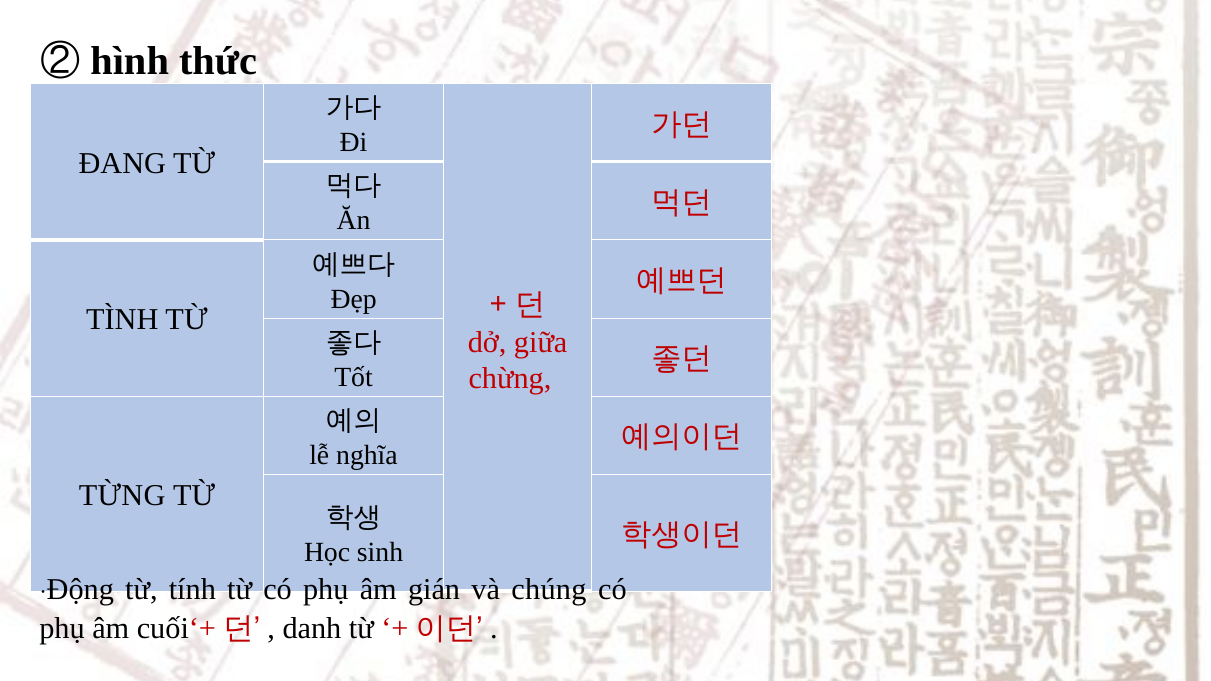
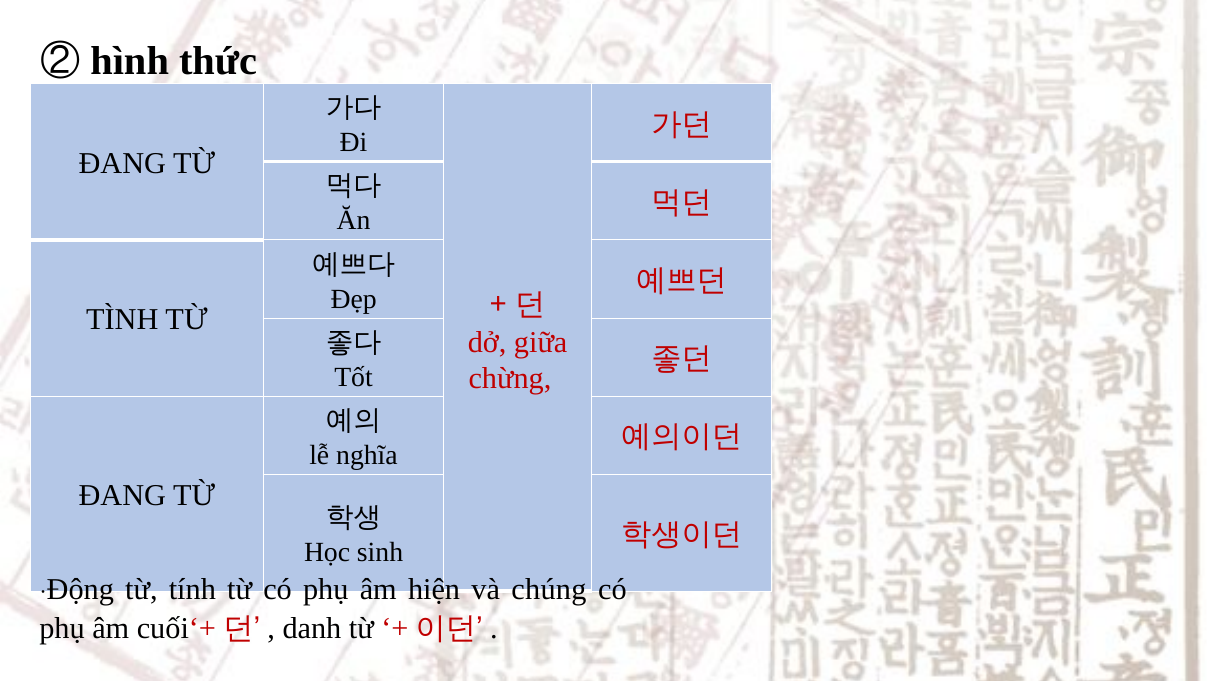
TỪNG: TỪNG -> ĐANG (122, 495)
gián: gián -> hiện (434, 589)
